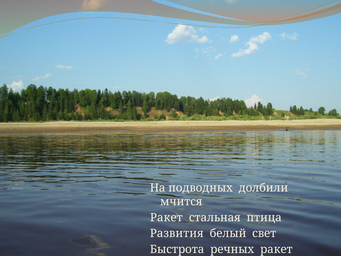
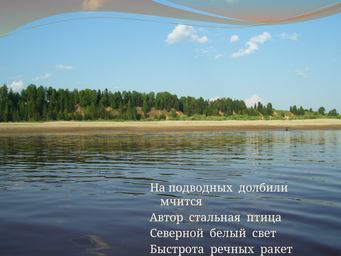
Ракет: Ракет -> Автор (167, 217)
Развития: Развития -> Северной (177, 233)
